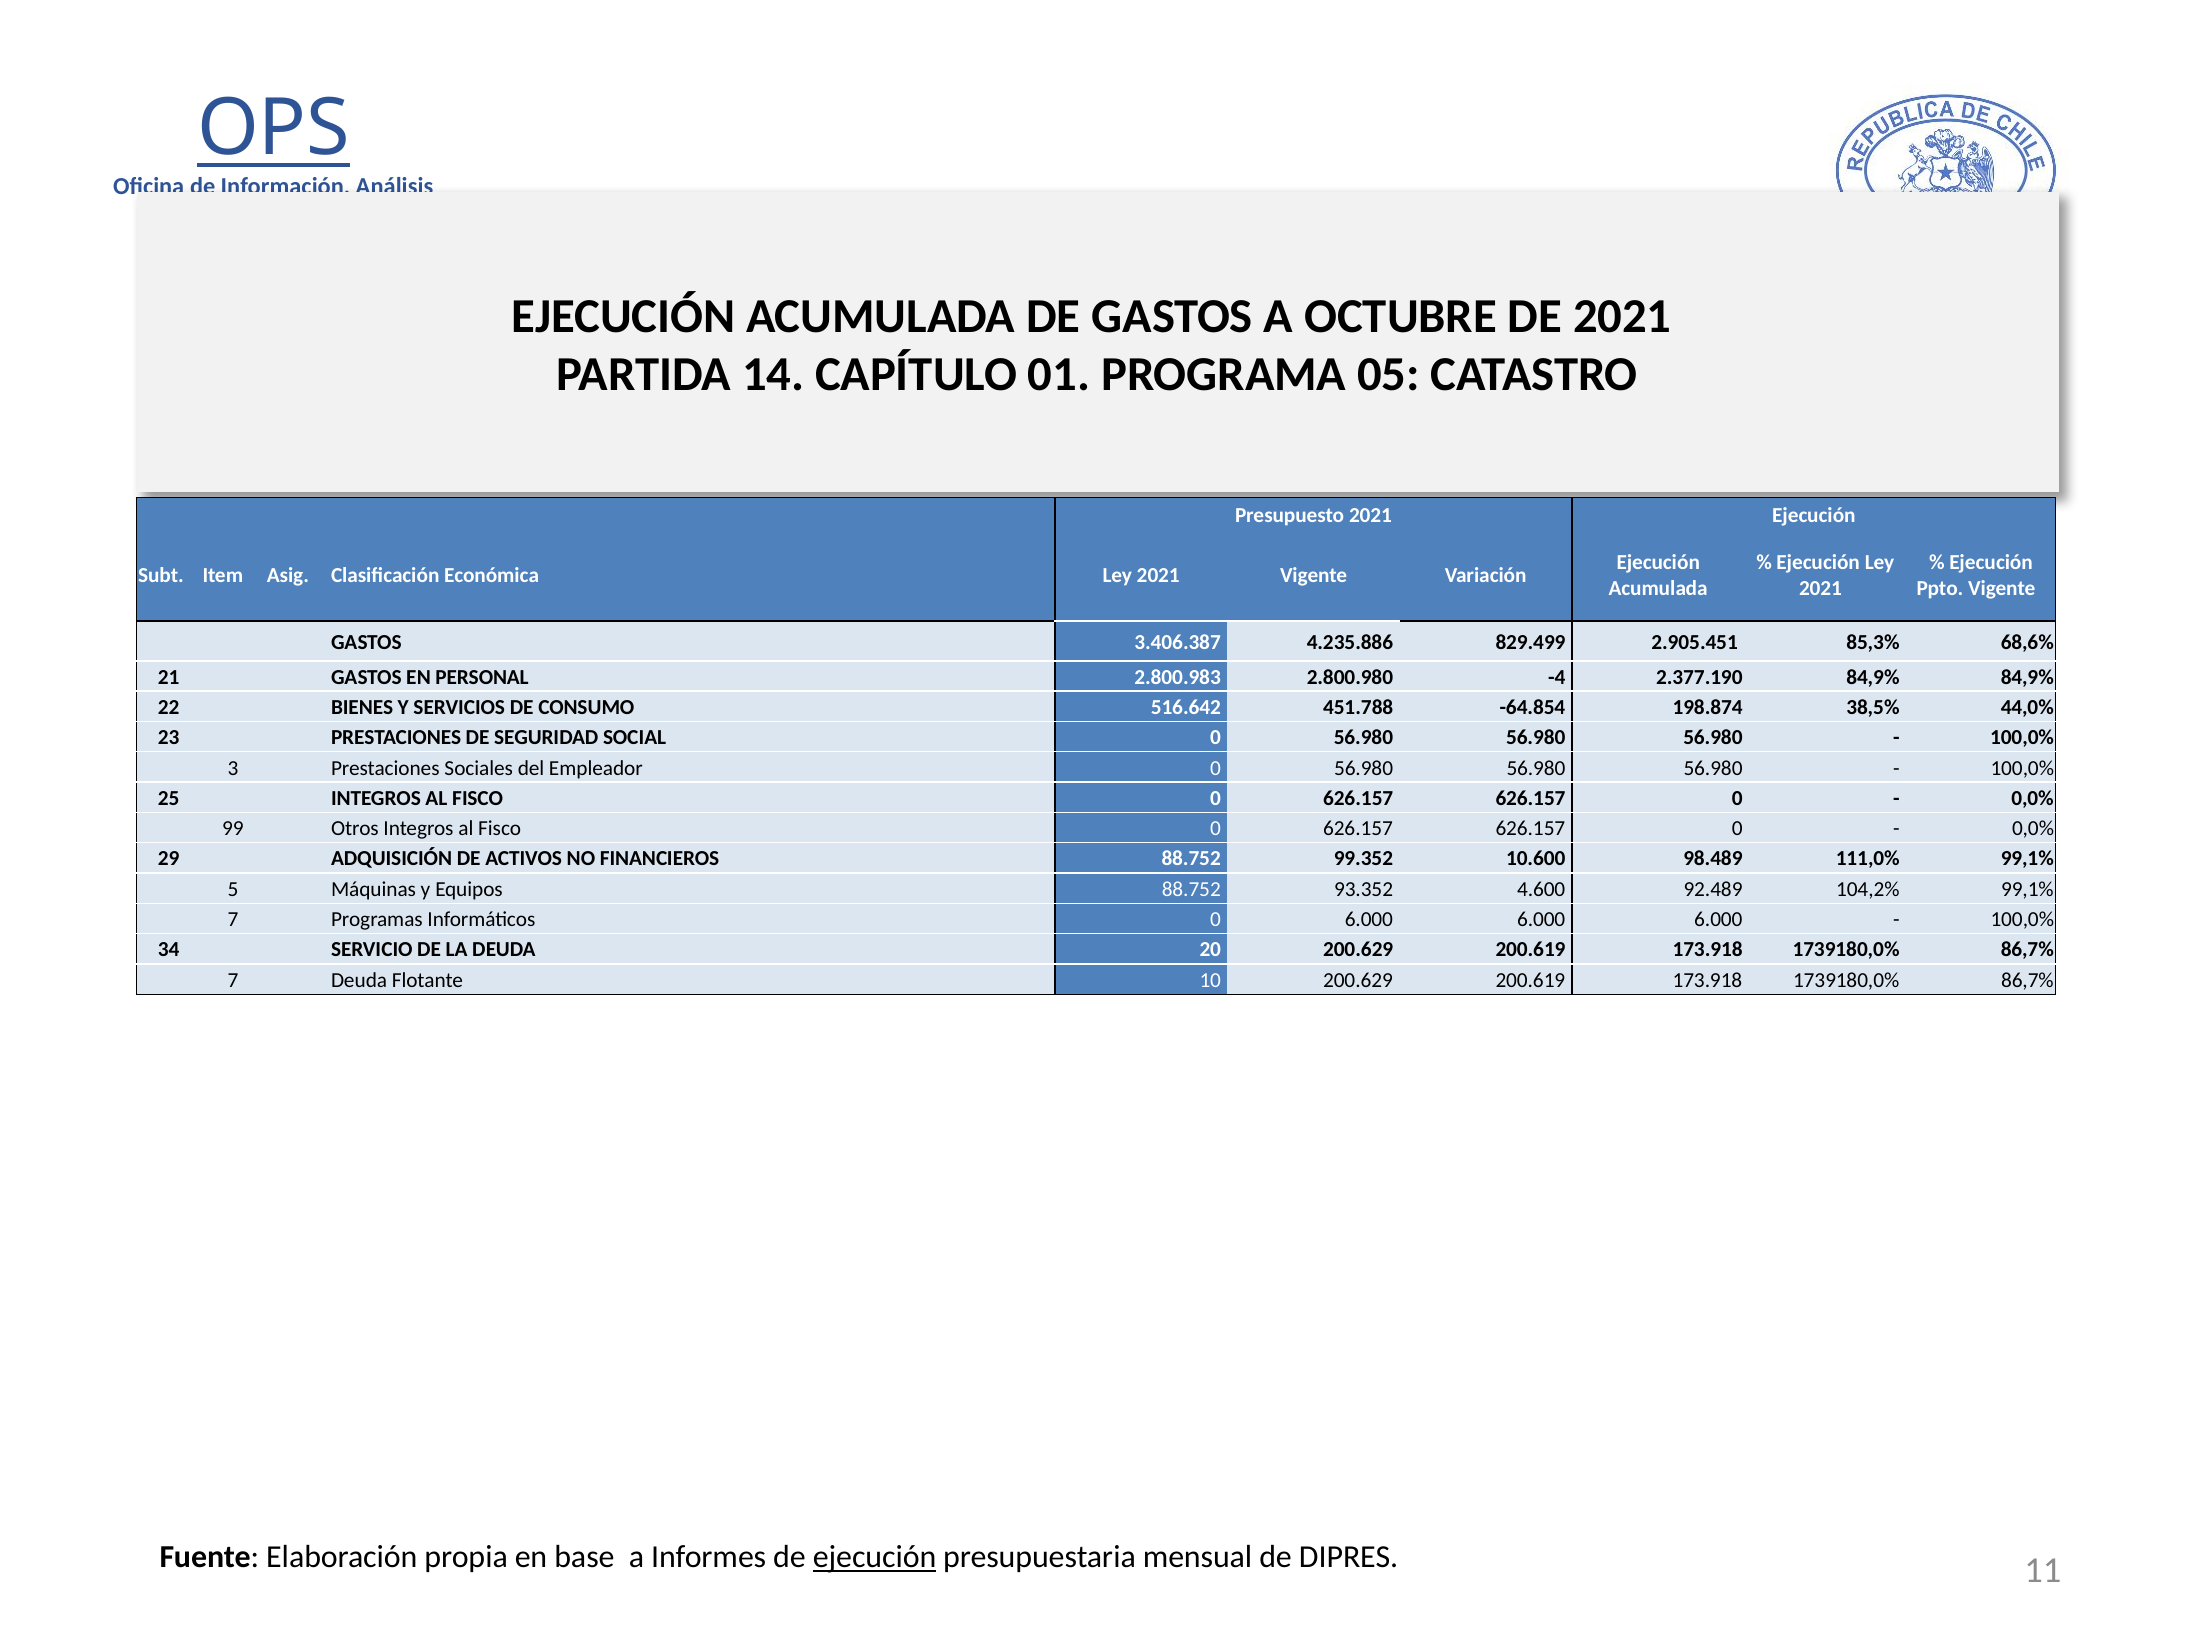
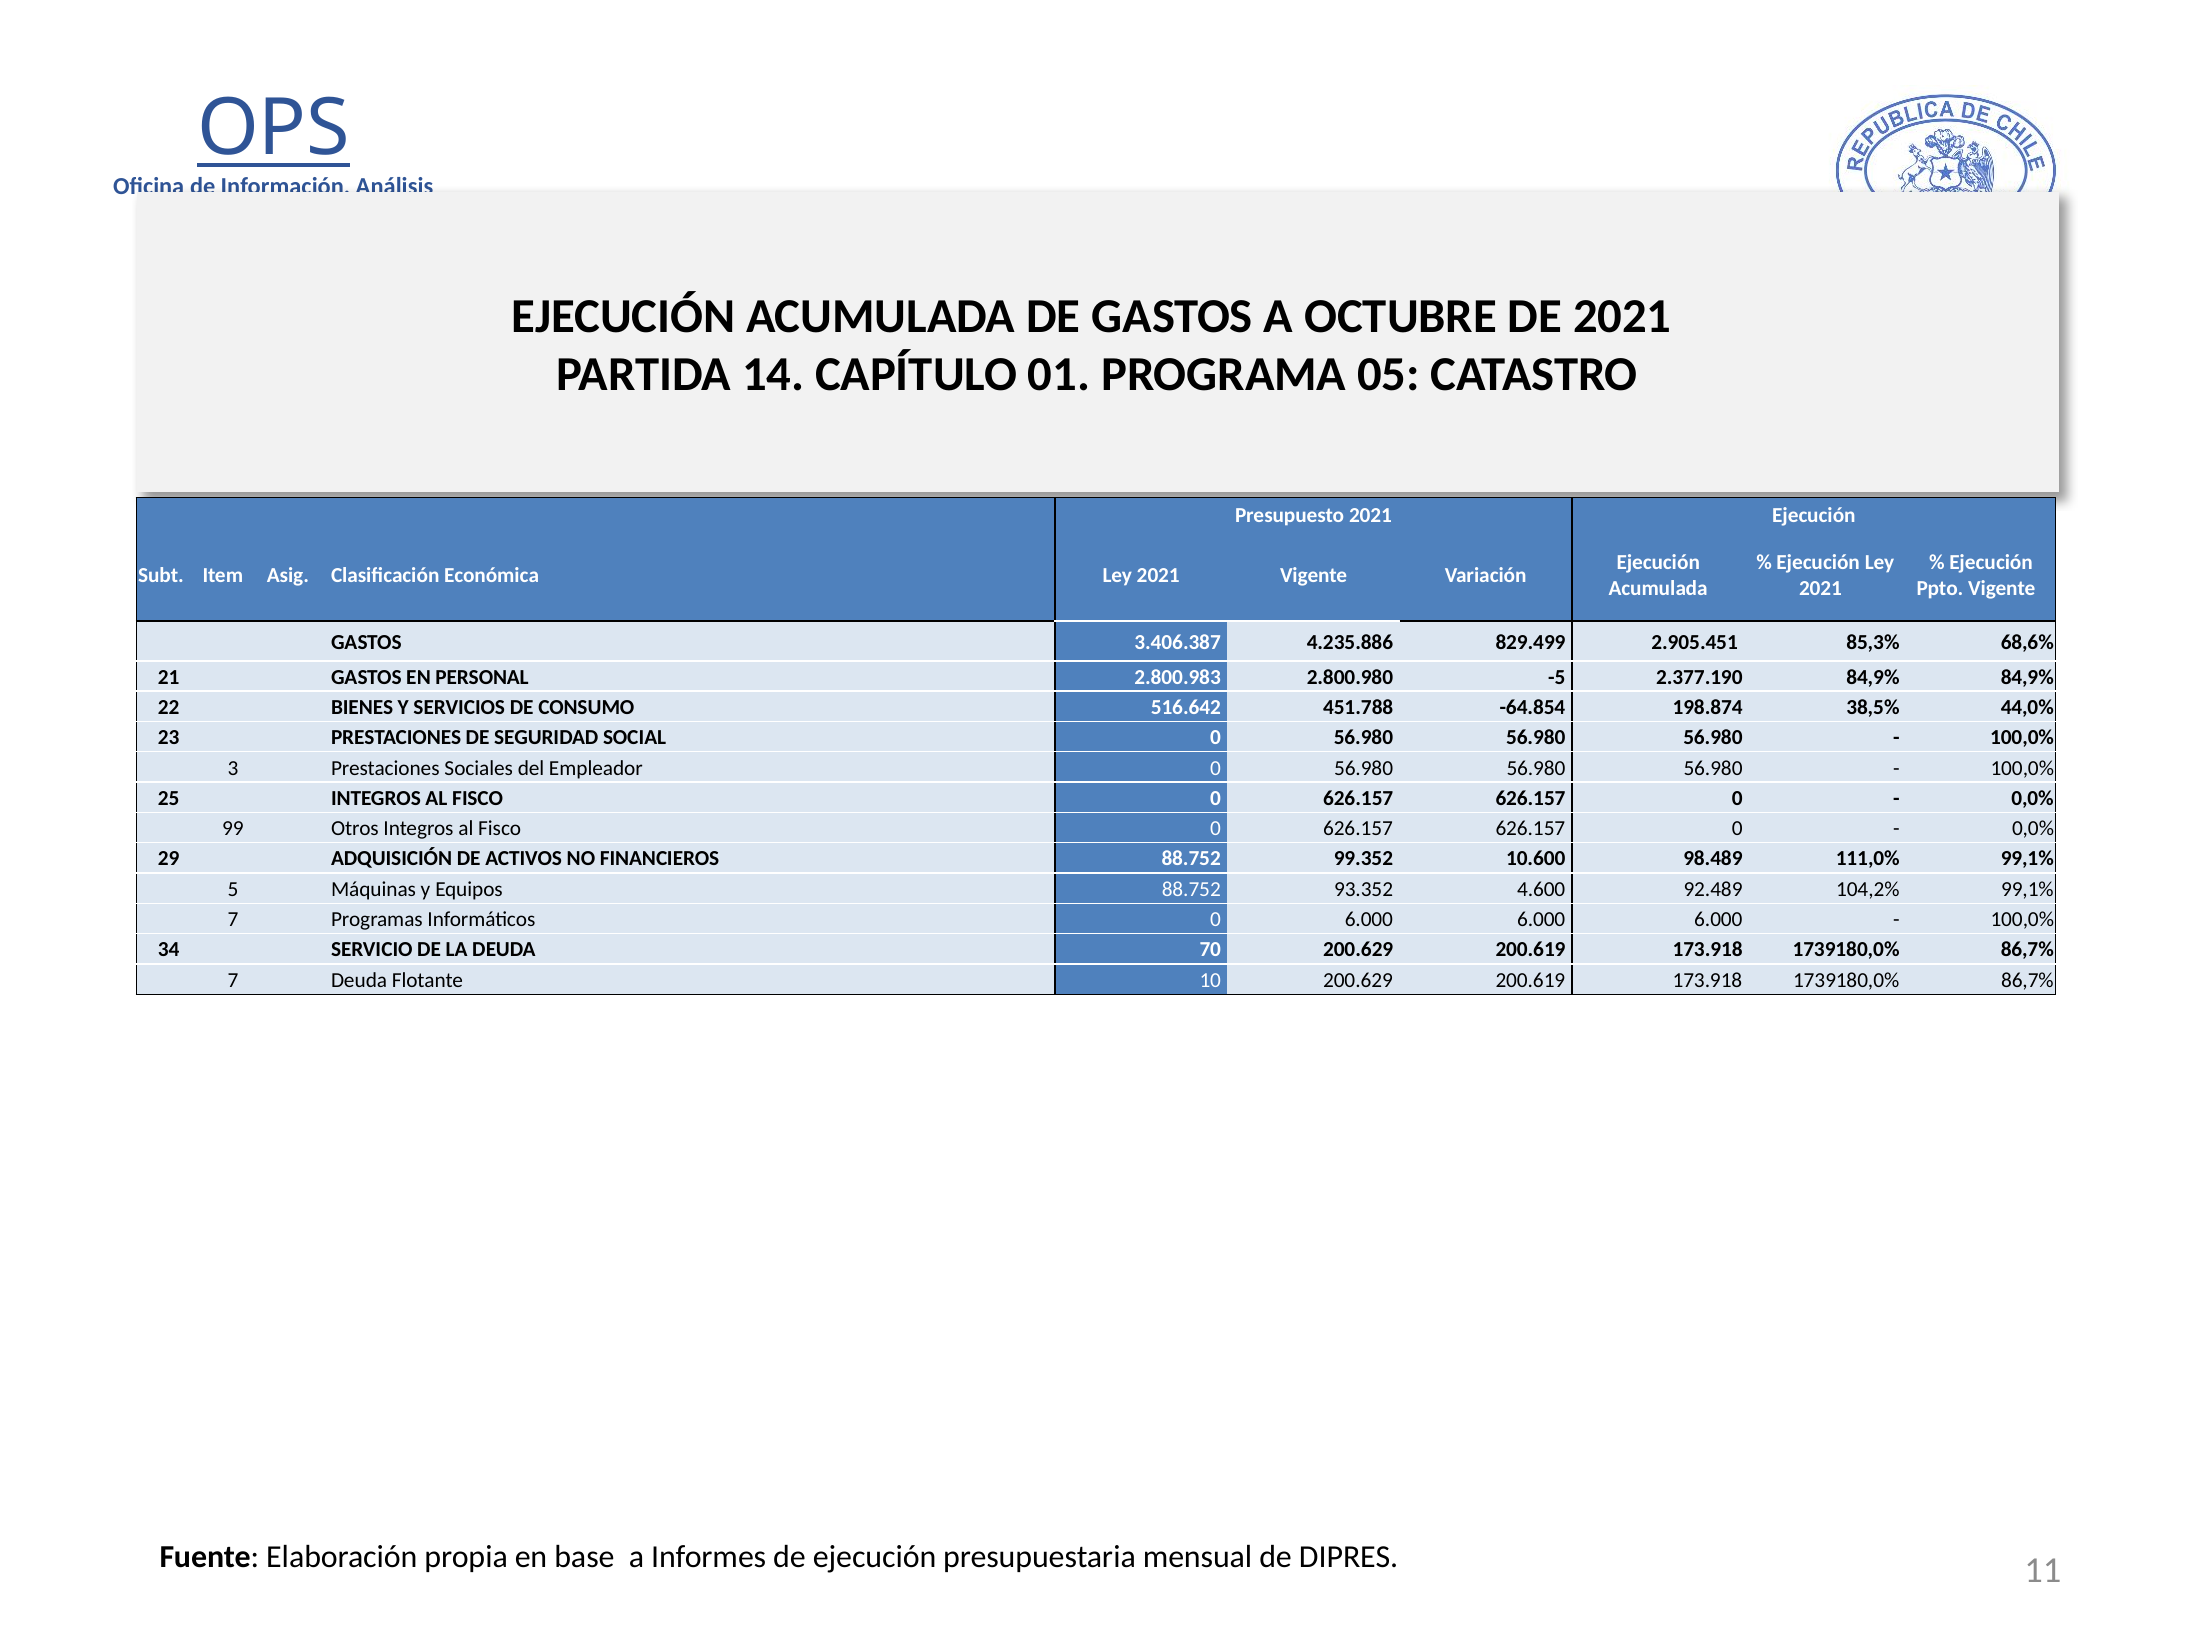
-4: -4 -> -5 (1557, 677)
20: 20 -> 70 (1210, 950)
ejecución underline: present -> none (875, 1557)
